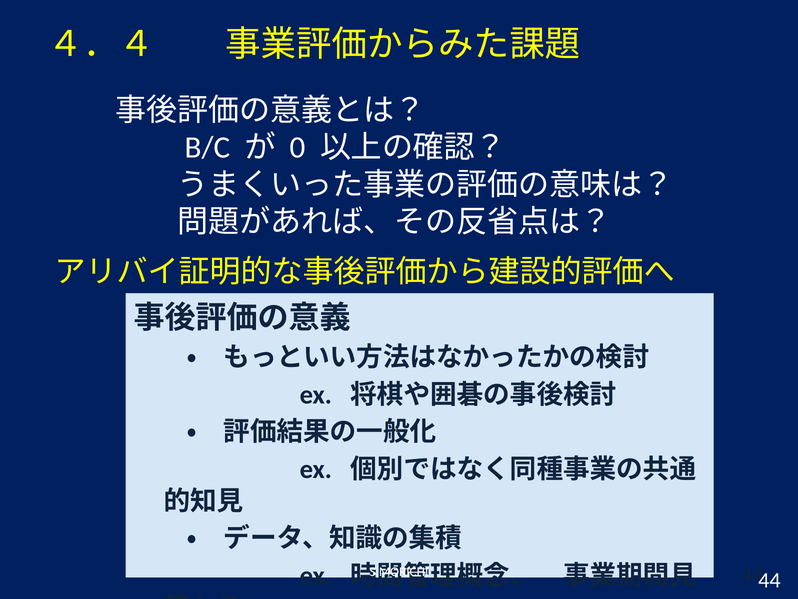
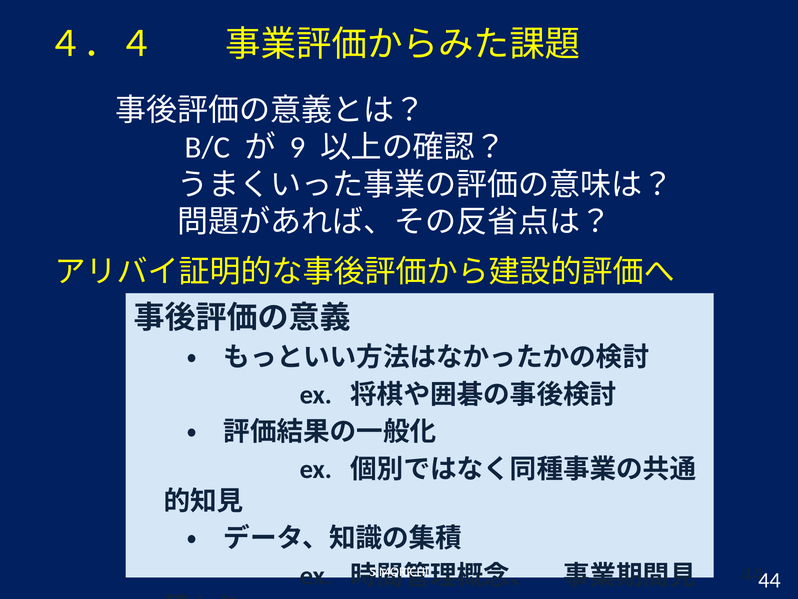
0: 0 -> 9 (298, 148)
